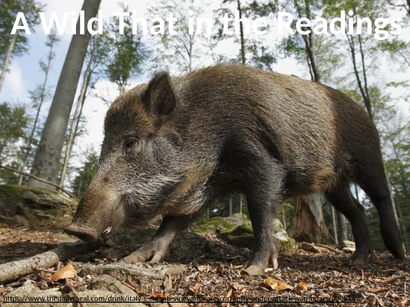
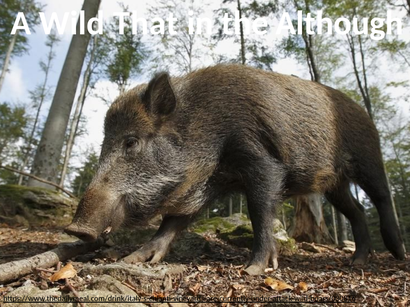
Readings: Readings -> Although (340, 23)
